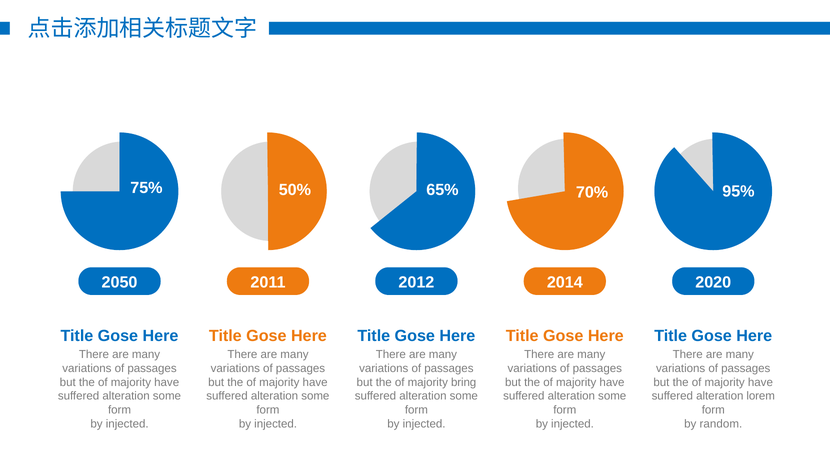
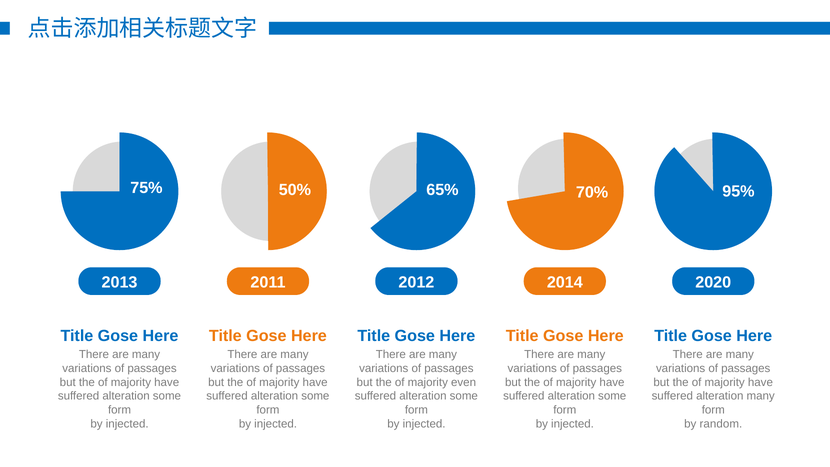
2050: 2050 -> 2013 (120, 282)
bring: bring -> even (464, 382)
alteration lorem: lorem -> many (761, 396)
